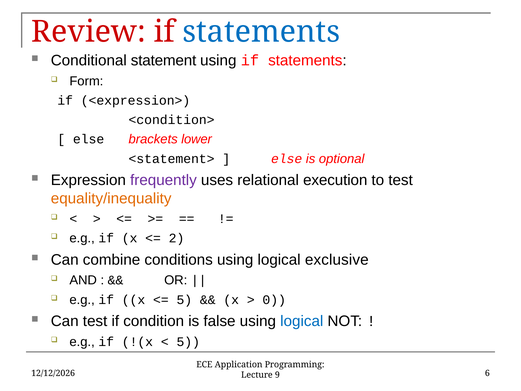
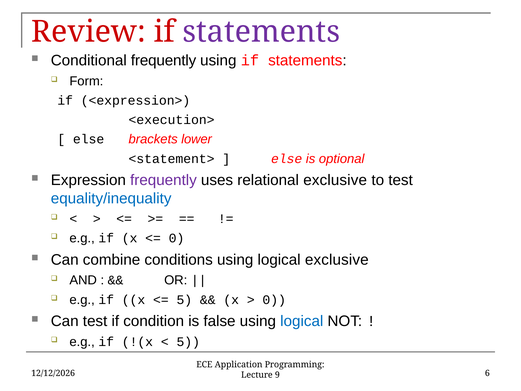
statements colour: blue -> purple (261, 32)
Conditional statement: statement -> frequently (164, 61)
<condition>: <condition> -> <execution> (172, 120)
relational execution: execution -> exclusive (335, 180)
equality/inequality colour: orange -> blue (111, 198)
2: 2 -> 0 (177, 238)
